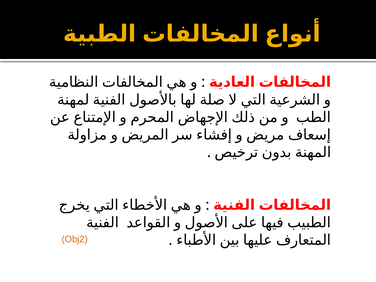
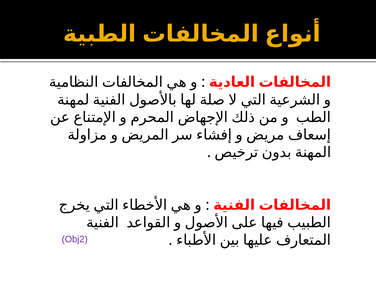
Obj2 colour: orange -> purple (75, 239)
